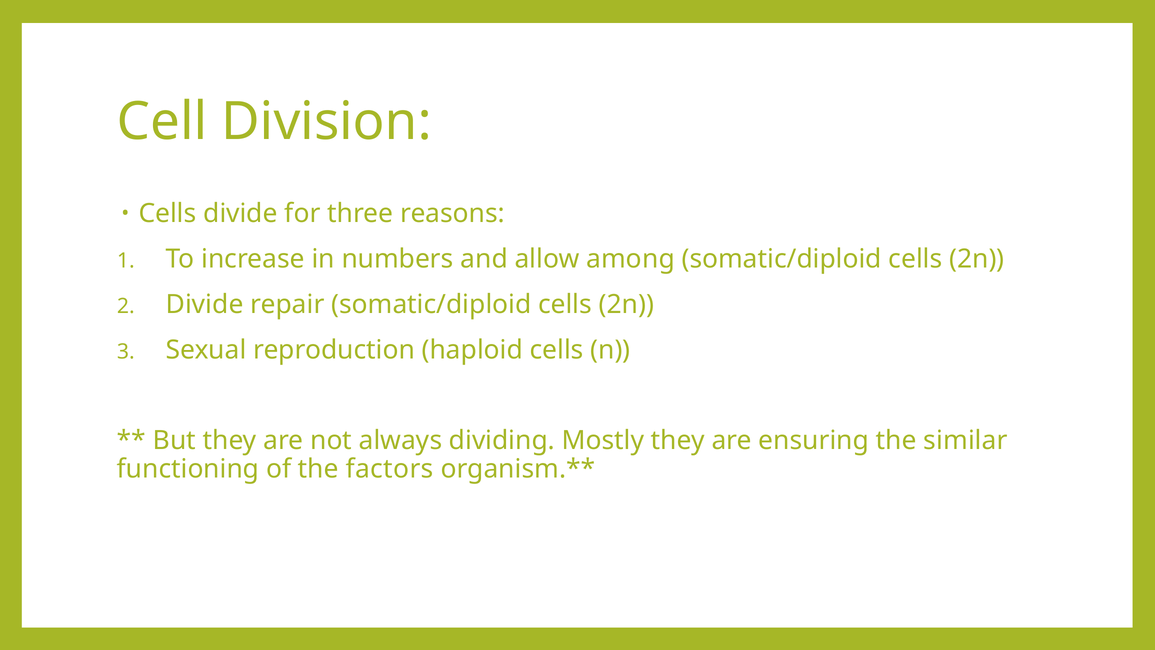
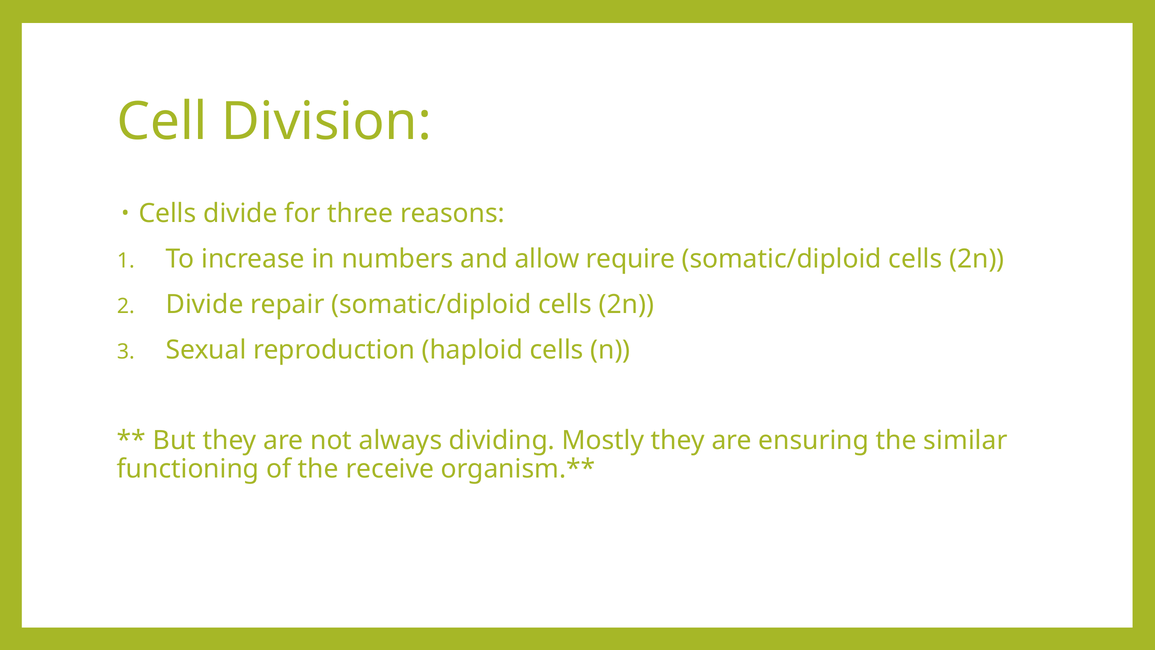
among: among -> require (631, 259)
factors: factors -> receive (390, 469)
